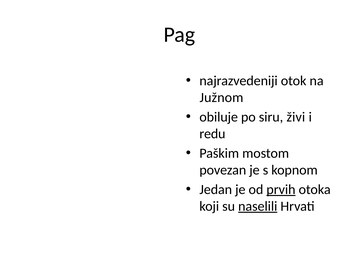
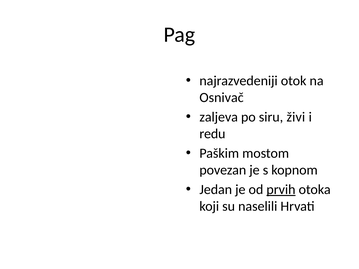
Južnom: Južnom -> Osnivač (222, 98)
obiluje: obiluje -> zaljeva (219, 117)
naselili underline: present -> none (258, 206)
